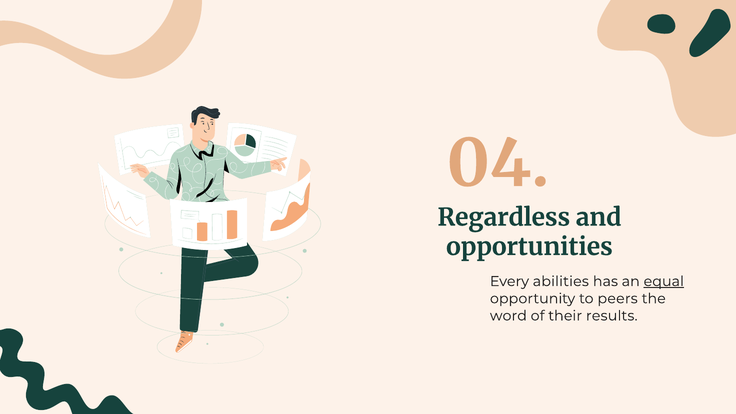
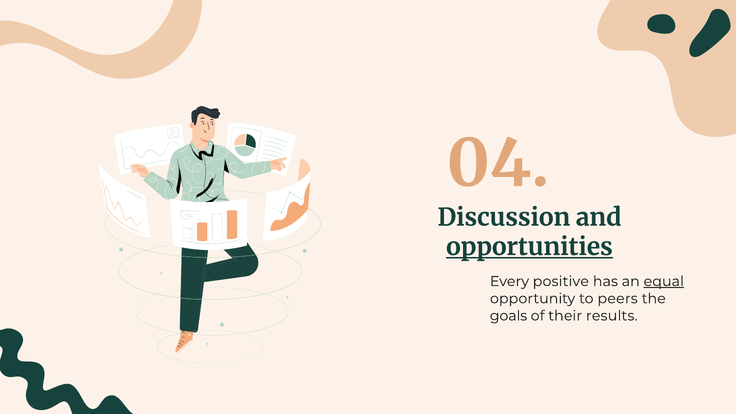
Regardless: Regardless -> Discussion (504, 218)
opportunities underline: none -> present (529, 247)
abilities: abilities -> positive (561, 281)
word: word -> goals (508, 316)
